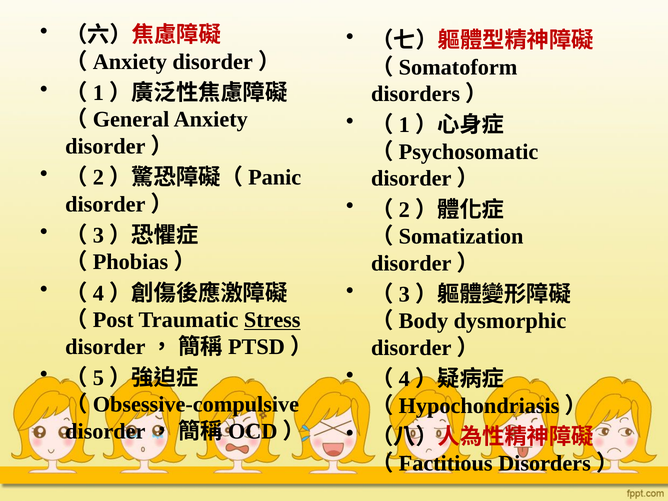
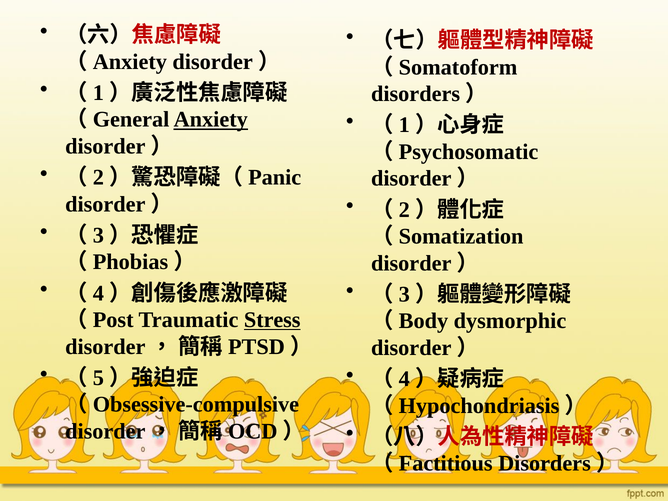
Anxiety underline: none -> present (211, 120)
